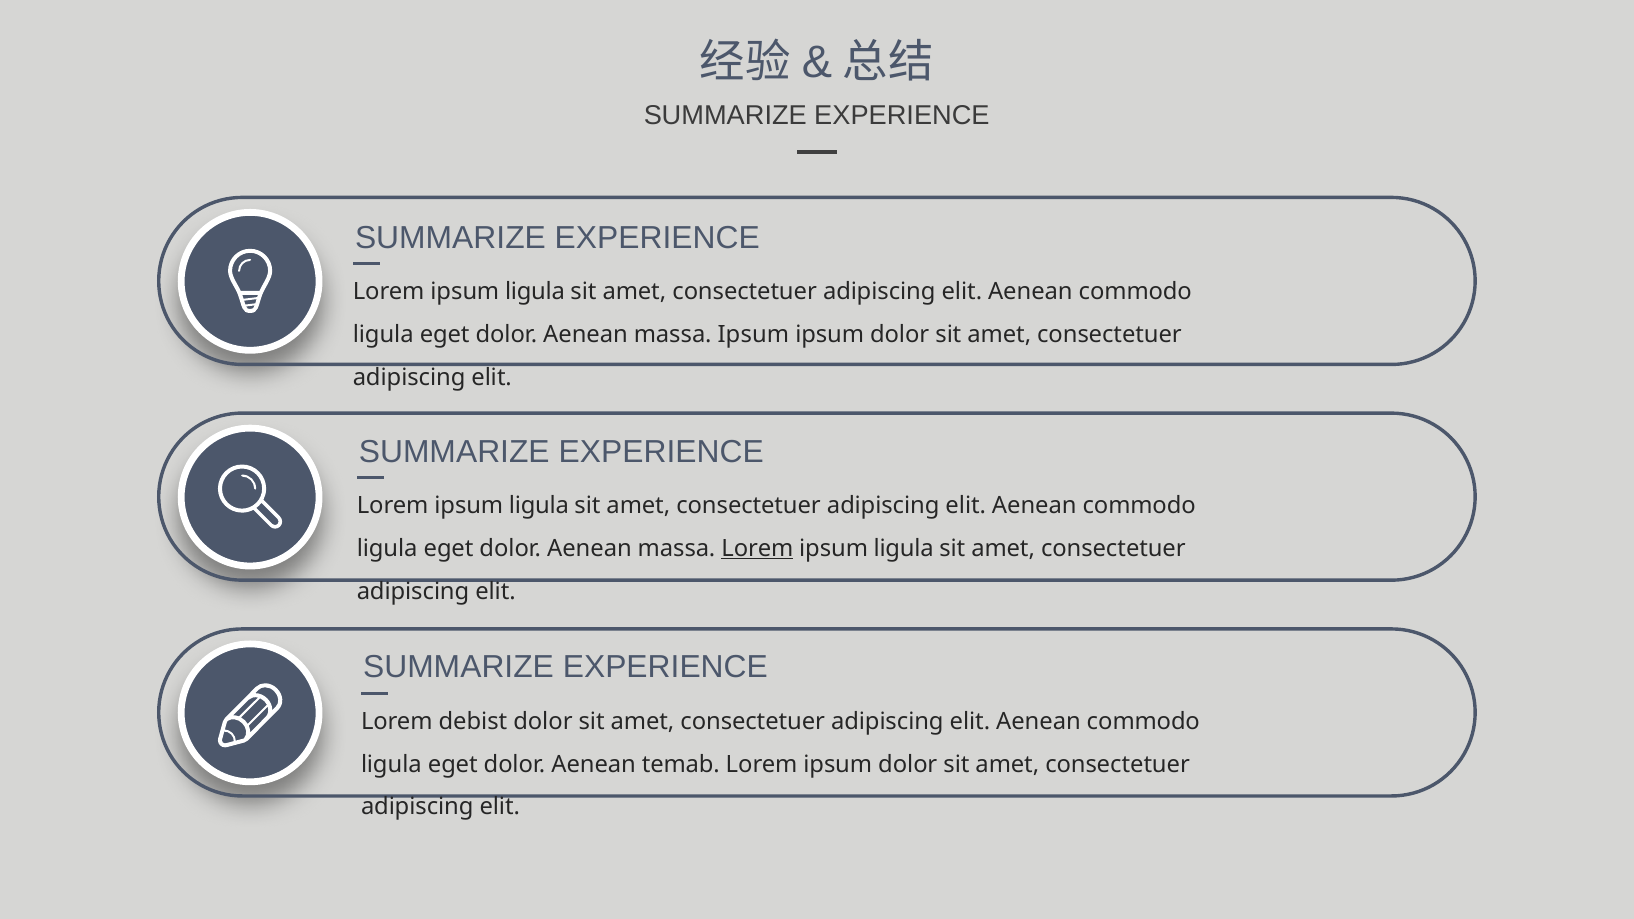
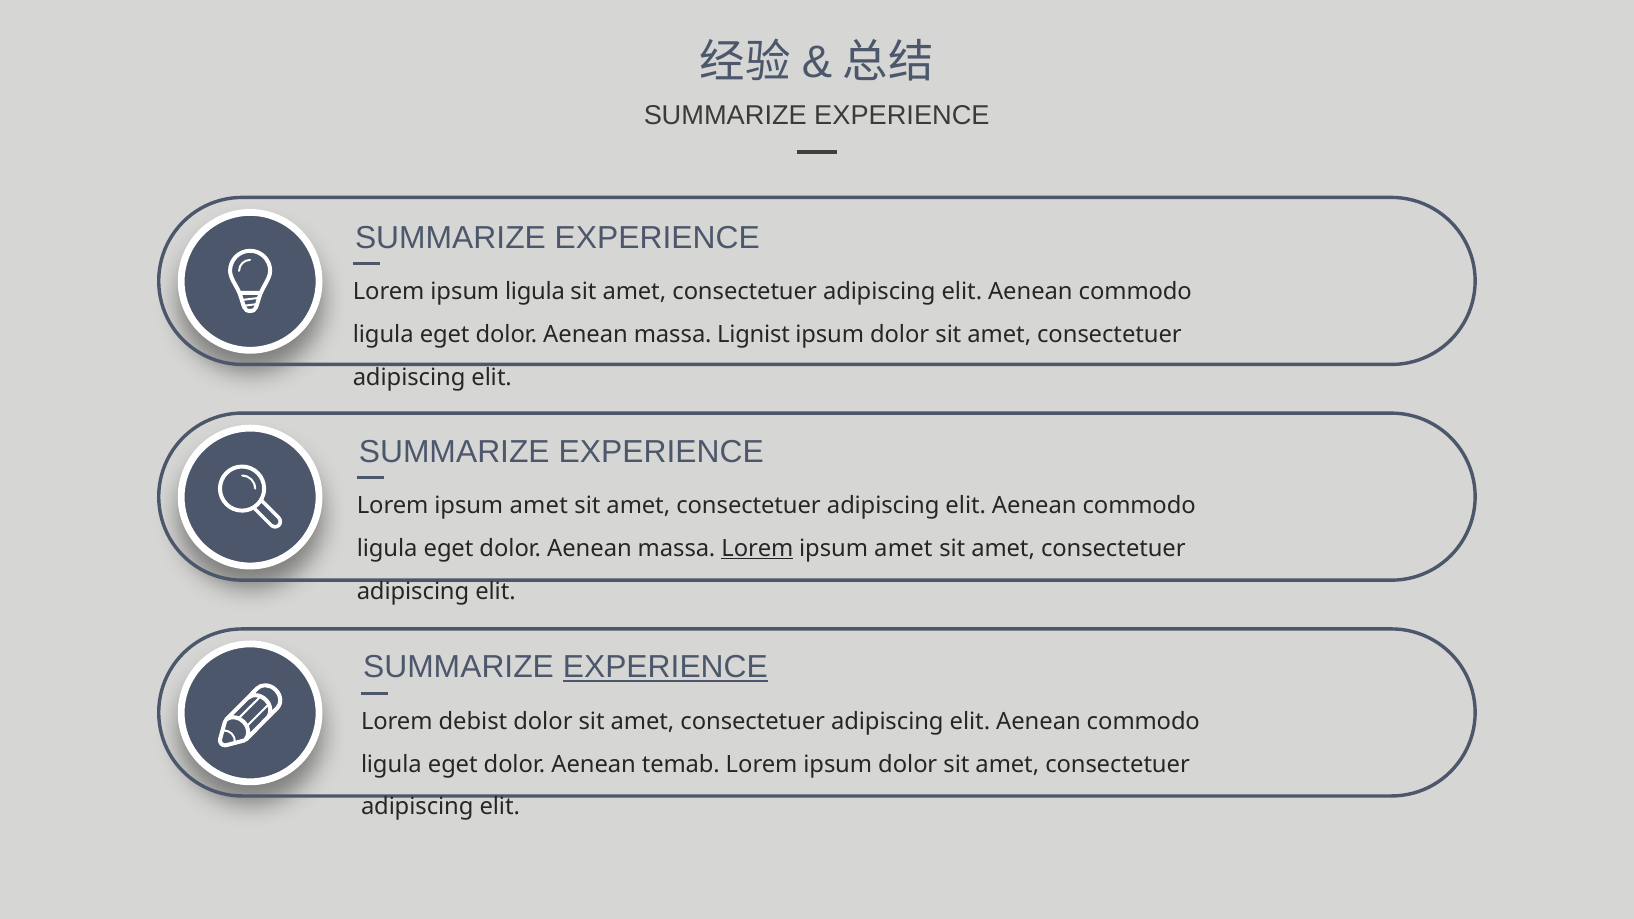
massa Ipsum: Ipsum -> Lignist (754, 335)
ligula: ligula -> amet (539, 506)
ligula: ligula -> amet (903, 549)
EXPERIENCE underline: none -> present (665, 667)
